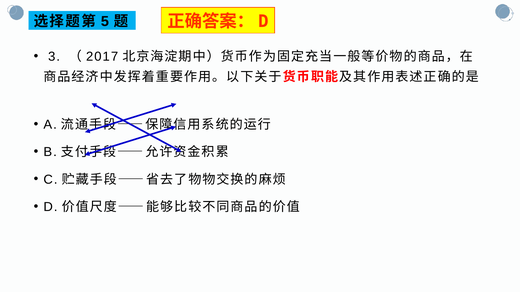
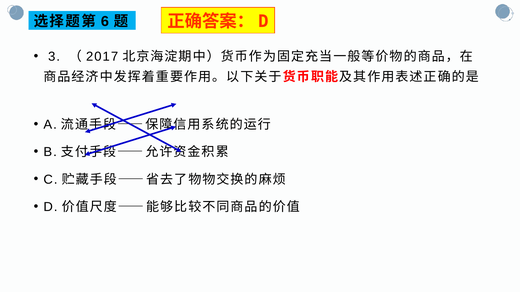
5: 5 -> 6 (105, 21)
